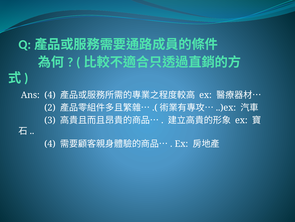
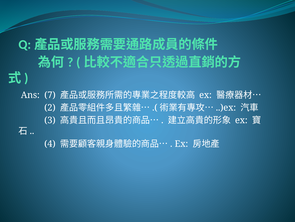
Ans 4: 4 -> 7 (50, 95)
